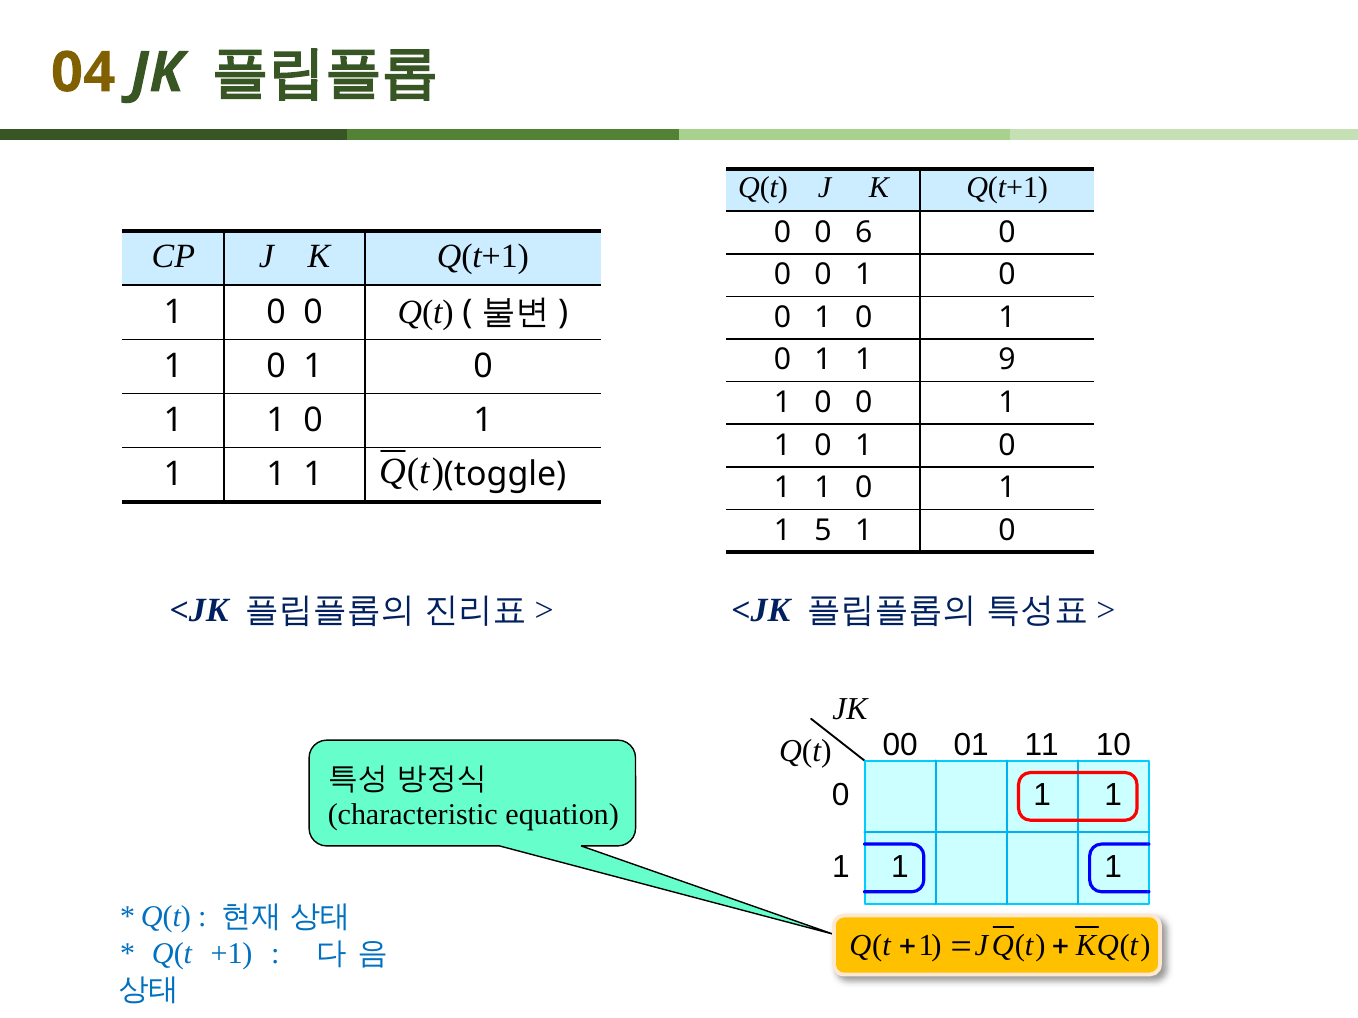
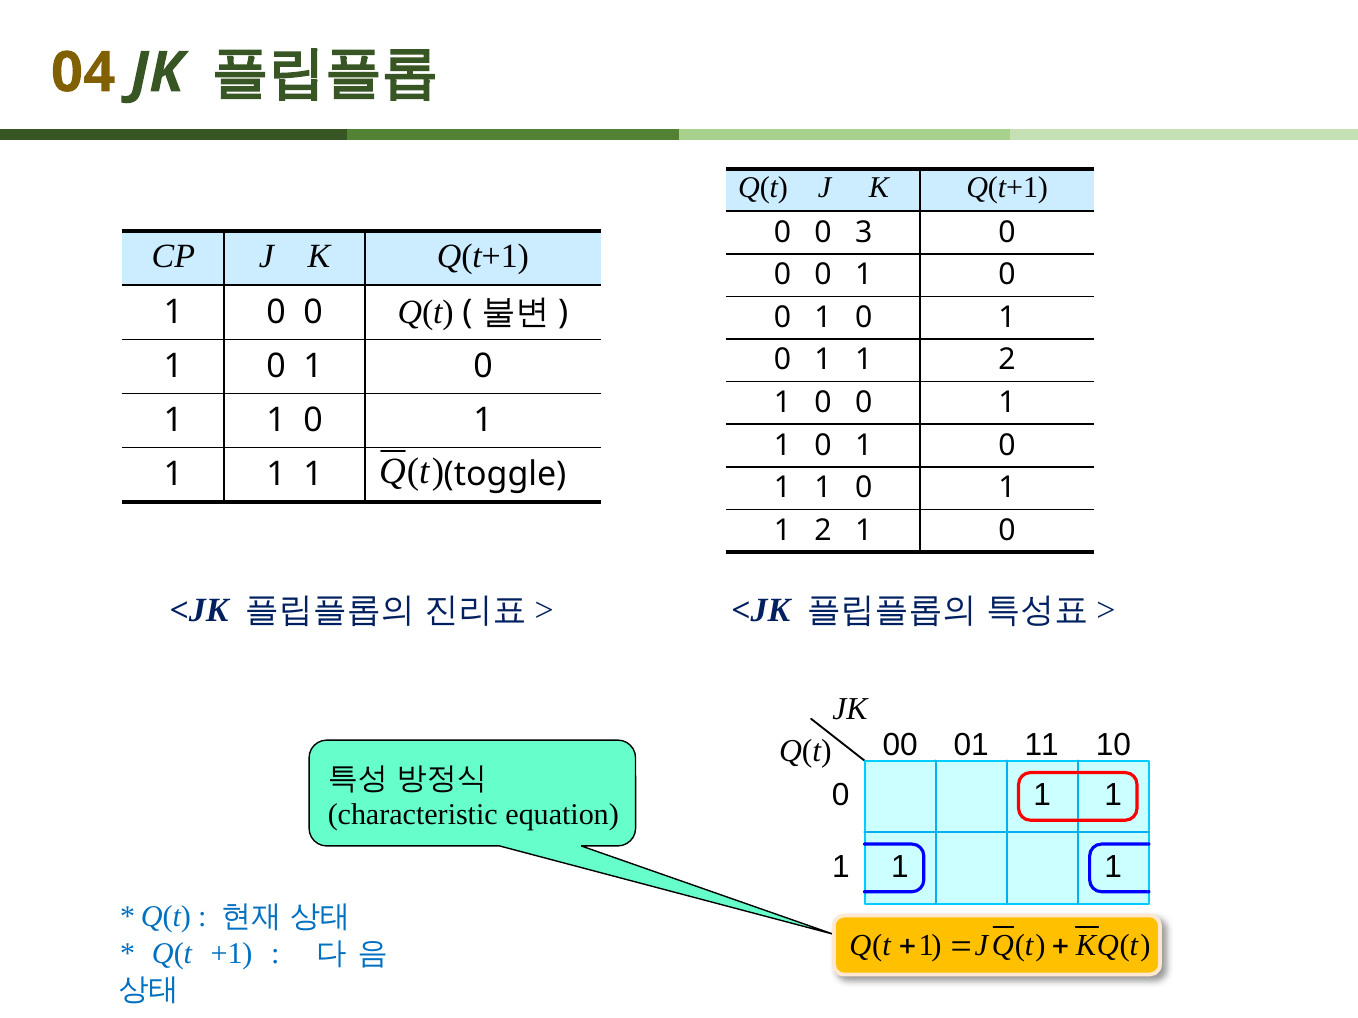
6: 6 -> 3 (864, 232)
9: 9 -> 2 (1007, 360)
5: 5 -> 2 (823, 531)
